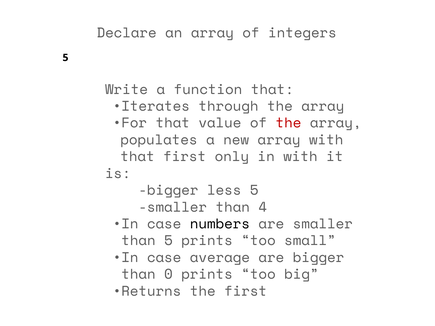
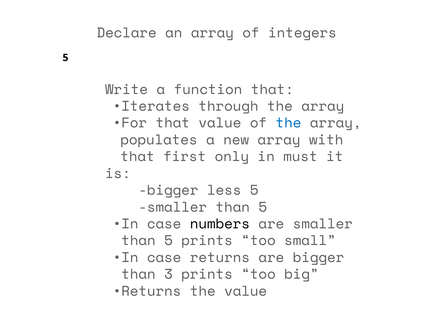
the colour: red -> blue (289, 123)
in with: with -> must (300, 157)
4: 4 -> 5 (263, 207)
case average: average -> returns (220, 258)
0: 0 -> 3 (168, 275)
the first: first -> value (246, 291)
